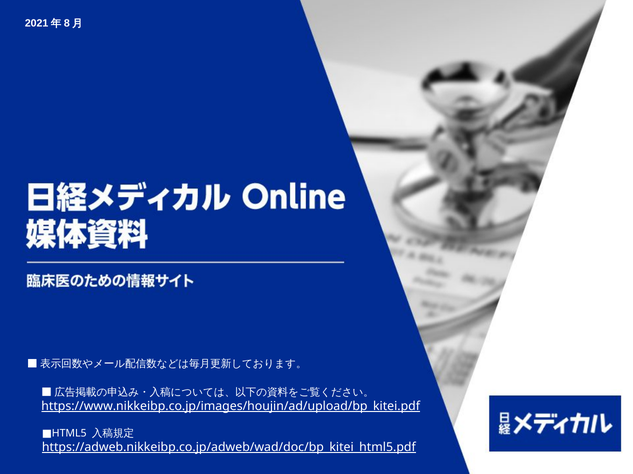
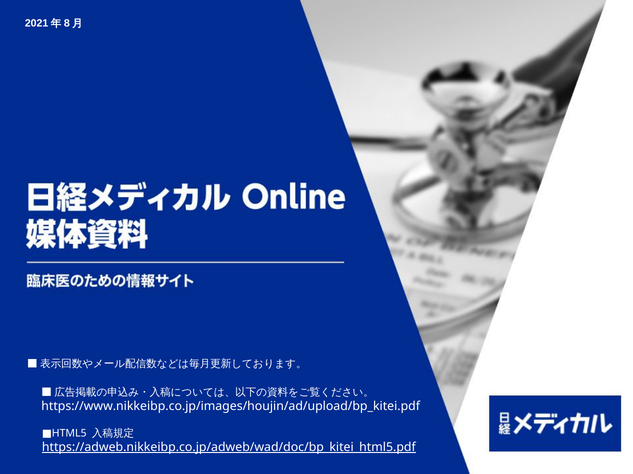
https://www.nikkeibp.co.jp/images/houjin/ad/upload/bp_kitei.pdf underline: present -> none (231, 407)
